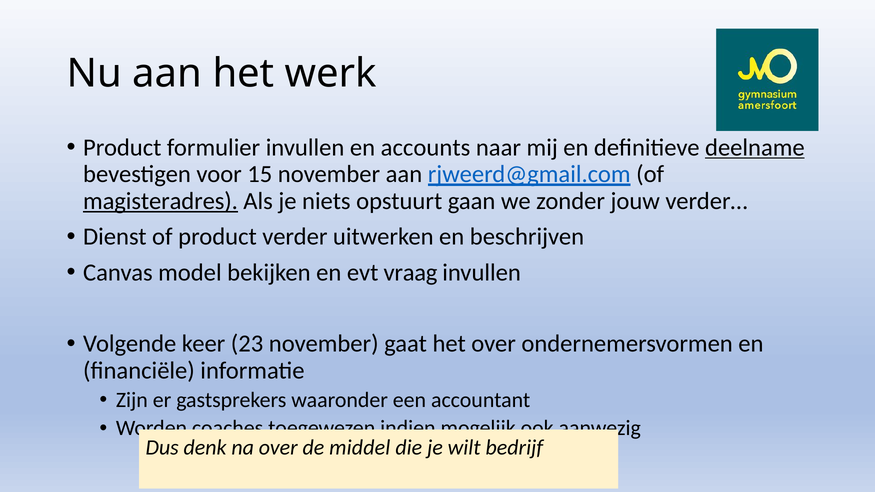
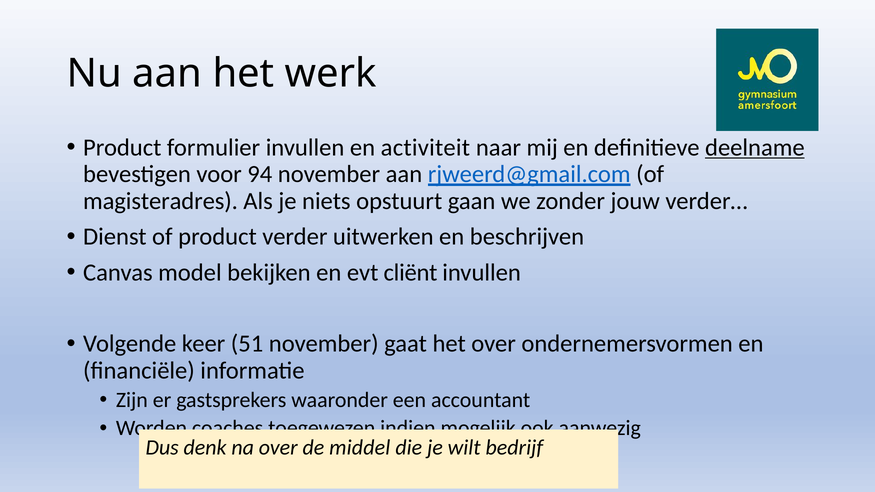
accounts: accounts -> activiteit (425, 147)
15: 15 -> 94 (260, 174)
magisteradres underline: present -> none (161, 201)
vraag: vraag -> cliënt (411, 273)
23: 23 -> 51 (247, 344)
